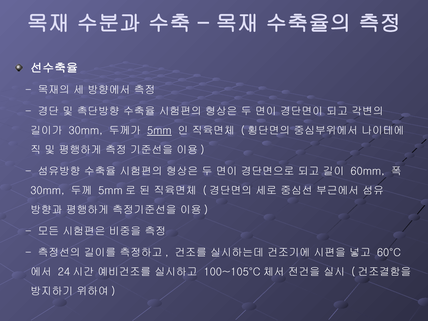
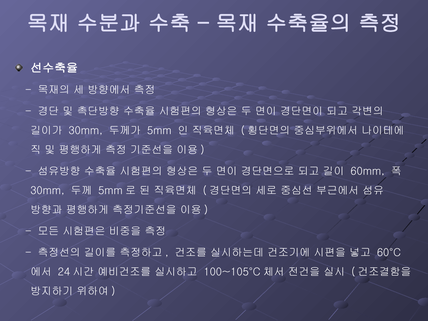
5mm underline: present -> none (159, 131)
